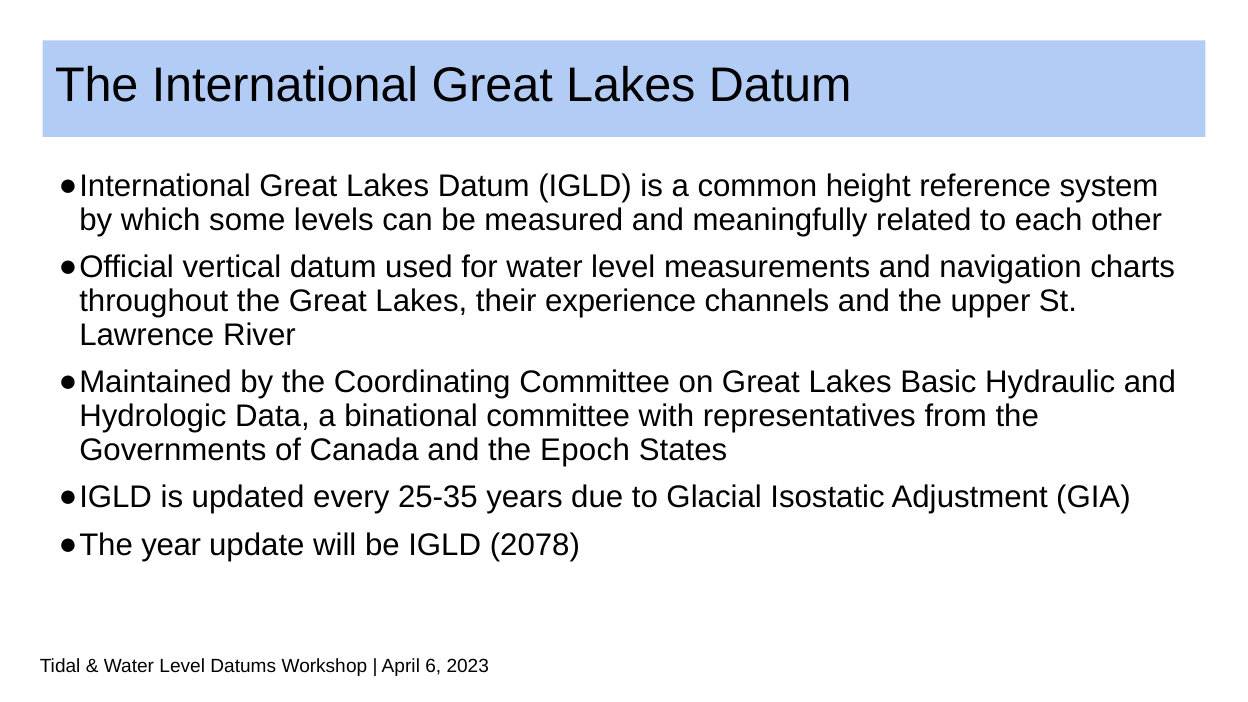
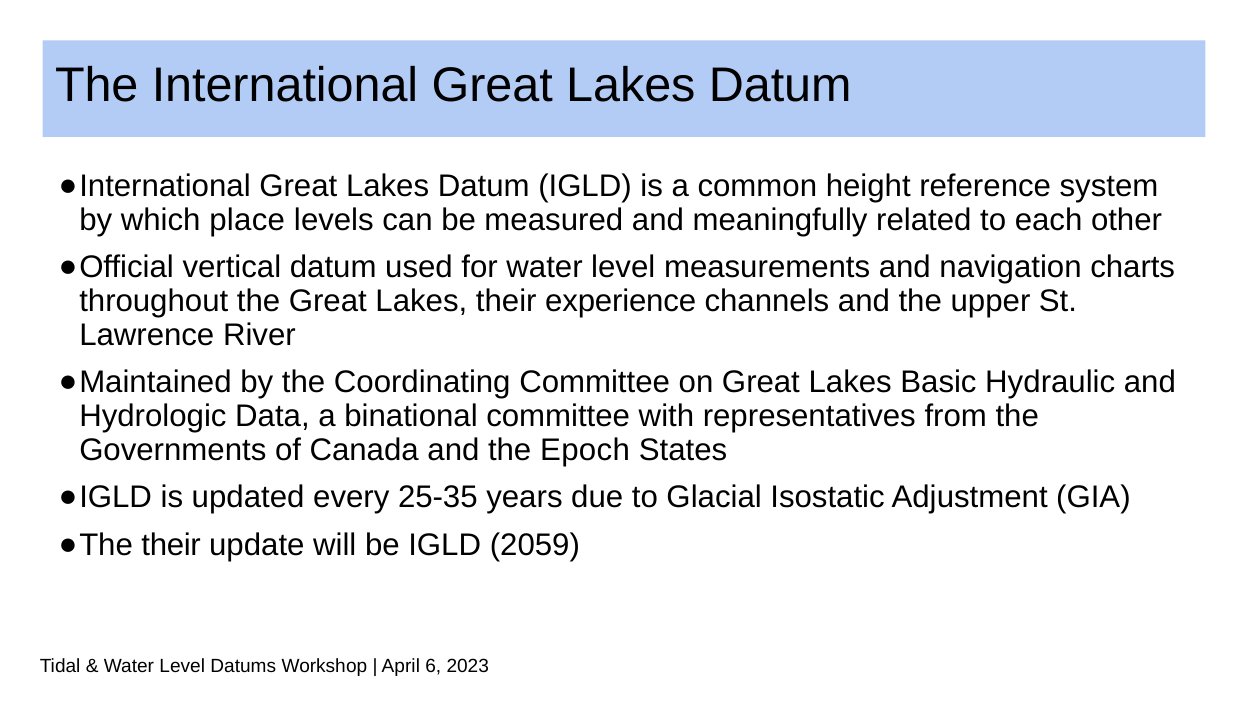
some: some -> place (247, 220)
year: year -> their (171, 545)
2078: 2078 -> 2059 (535, 545)
